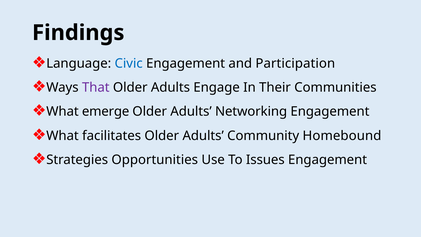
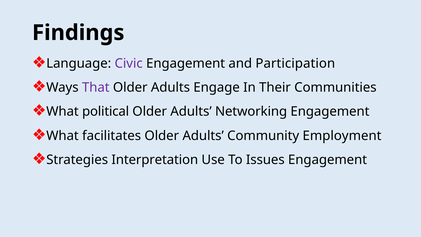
Civic colour: blue -> purple (129, 63)
emerge: emerge -> political (106, 112)
Homebound: Homebound -> Employment (342, 136)
Opportunities: Opportunities -> Interpretation (155, 160)
